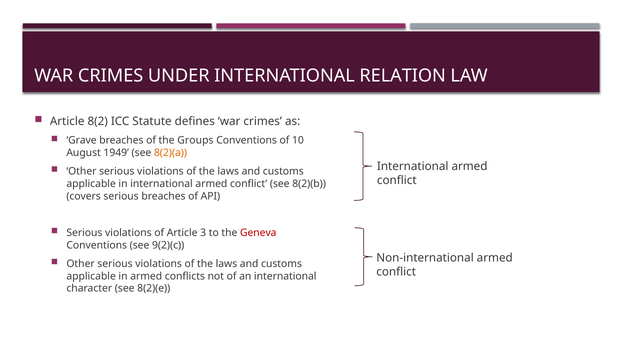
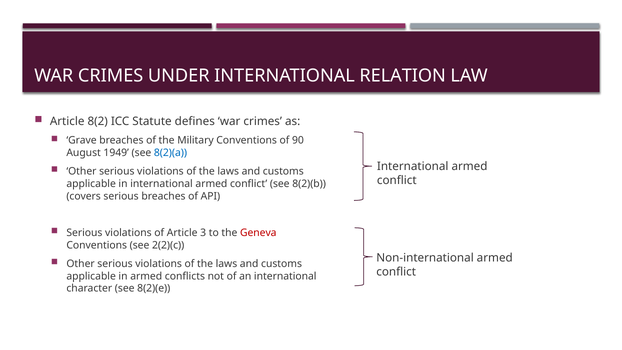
Groups: Groups -> Military (195, 140)
10: 10 -> 90 (298, 140)
8(2)(a colour: orange -> blue (171, 153)
9(2)(c: 9(2)(c -> 2(2)(c (168, 245)
